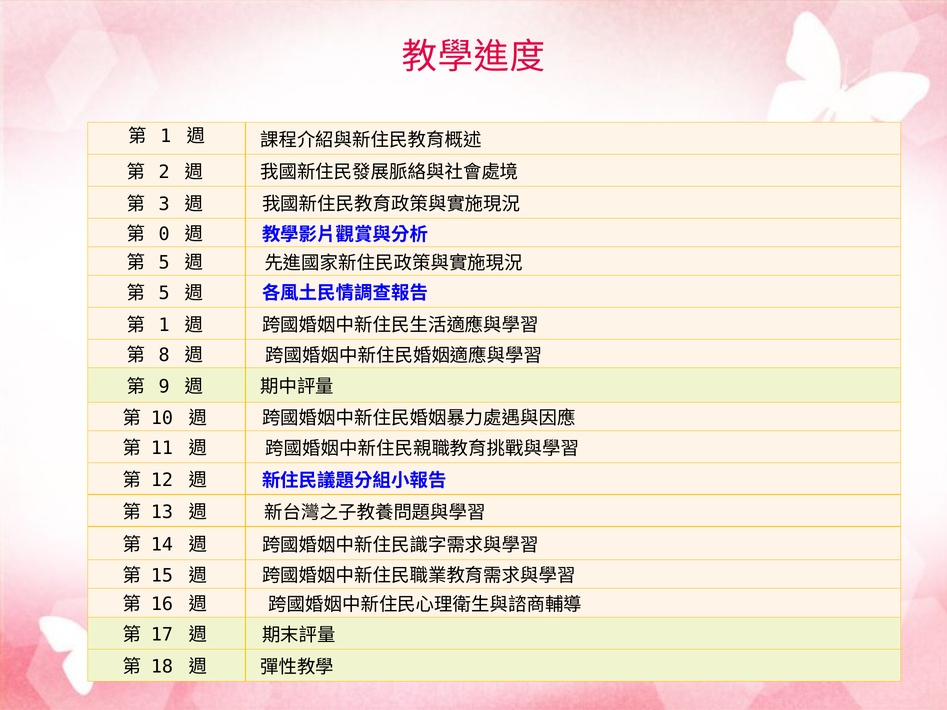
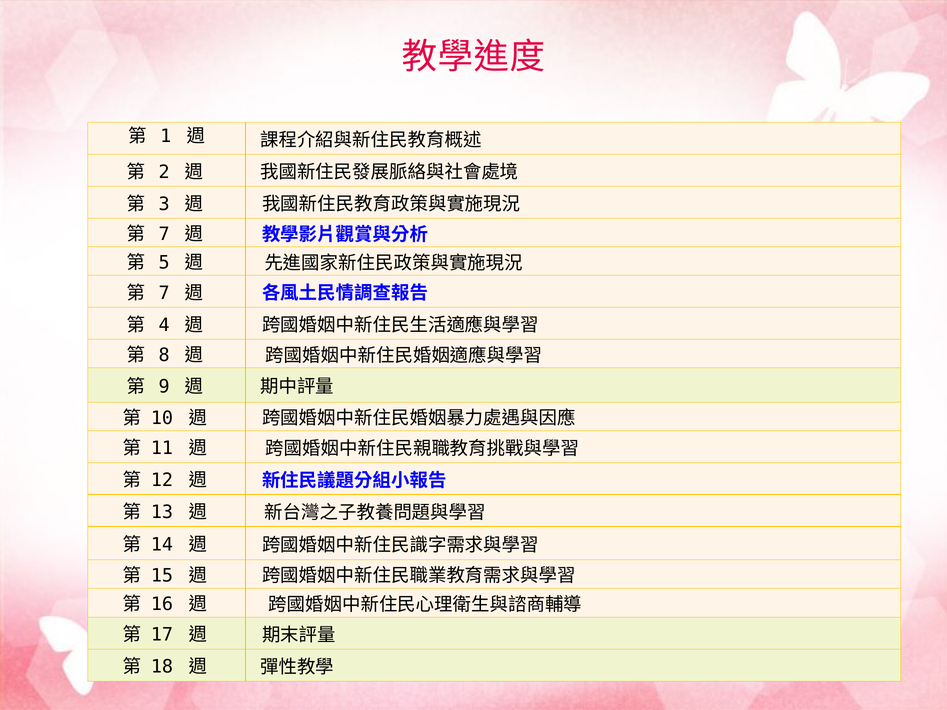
0: 0 -> 7 (164, 234)
5: 5 -> 7 (164, 293)
1: 1 -> 4 (164, 325)
